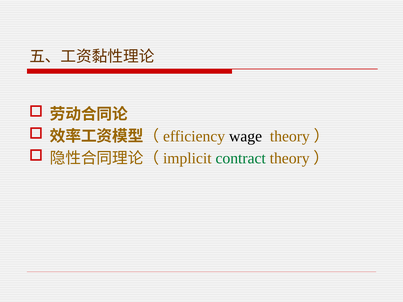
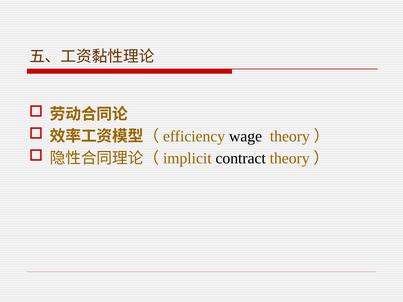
contract colour: green -> black (241, 158)
